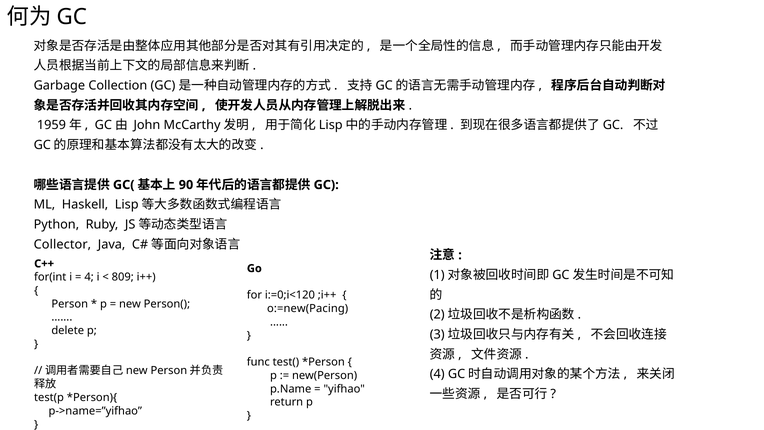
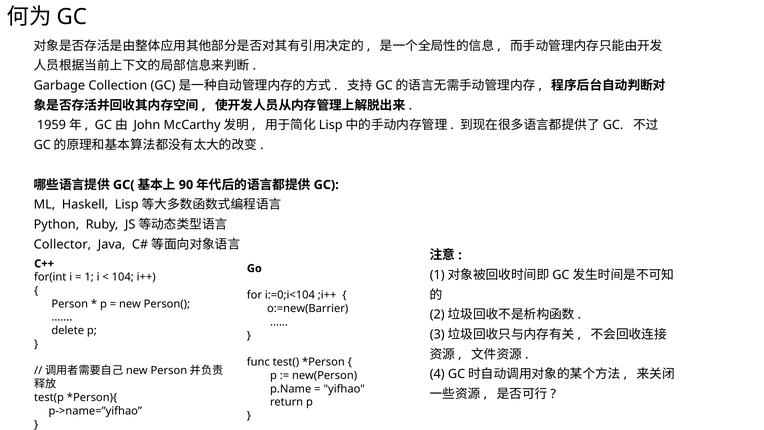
4: 4 -> 1 (89, 277)
809: 809 -> 104 (123, 277)
i:=0;i<120: i:=0;i<120 -> i:=0;i<104 (290, 295)
o:=new(Pacing: o:=new(Pacing -> o:=new(Barrier (308, 308)
